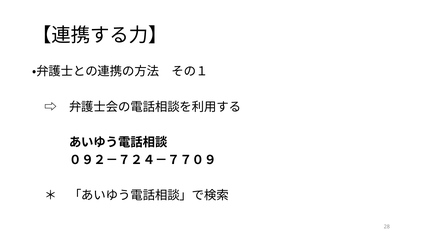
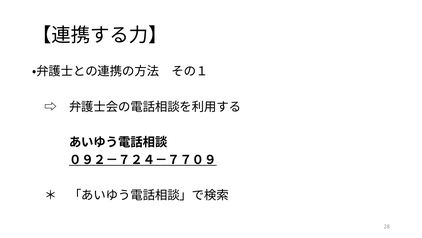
０９２－７２４－７７０９ underline: none -> present (143, 160)
